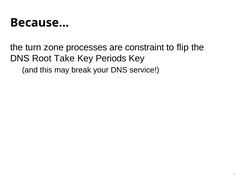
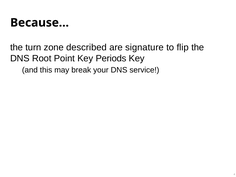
processes: processes -> described (86, 47)
constraint: constraint -> signature (145, 47)
Take: Take -> Point (64, 58)
